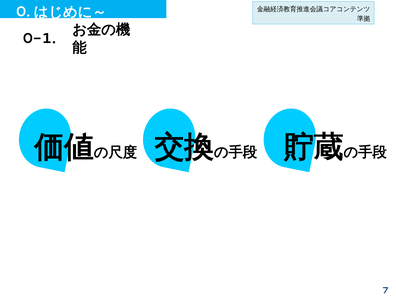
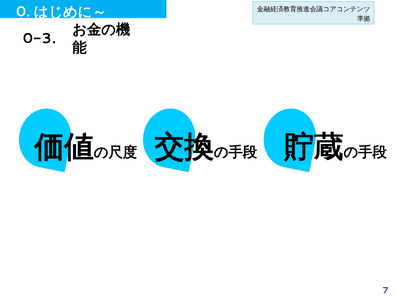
0-1: 0-1 -> 0-3 (39, 38)
